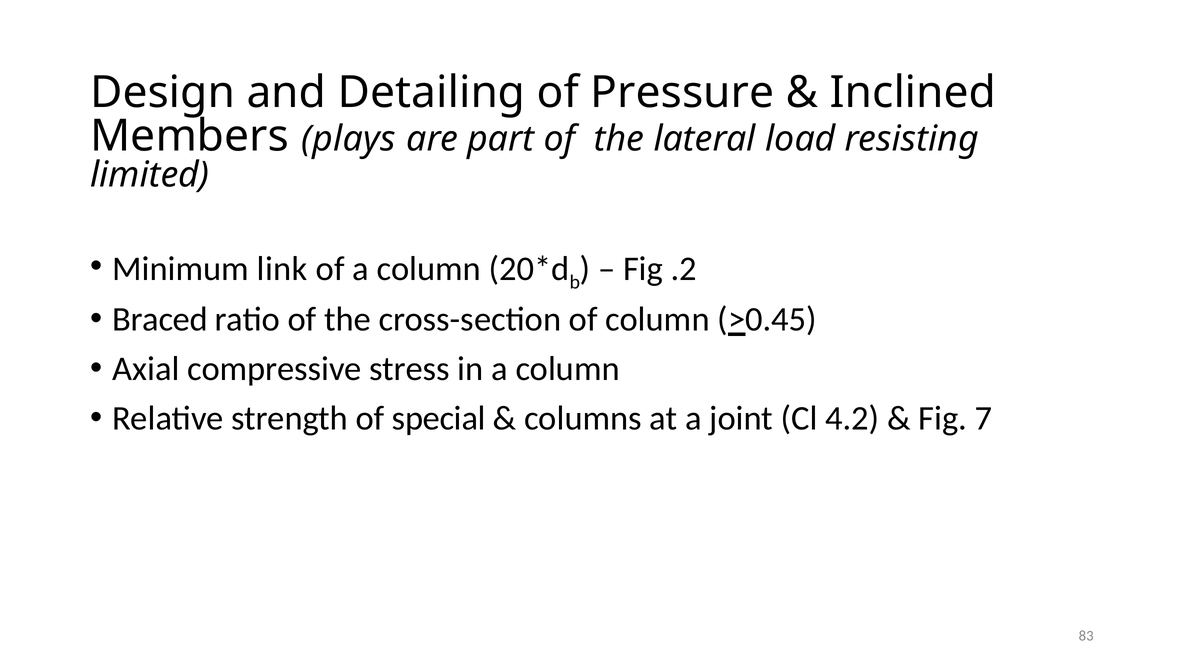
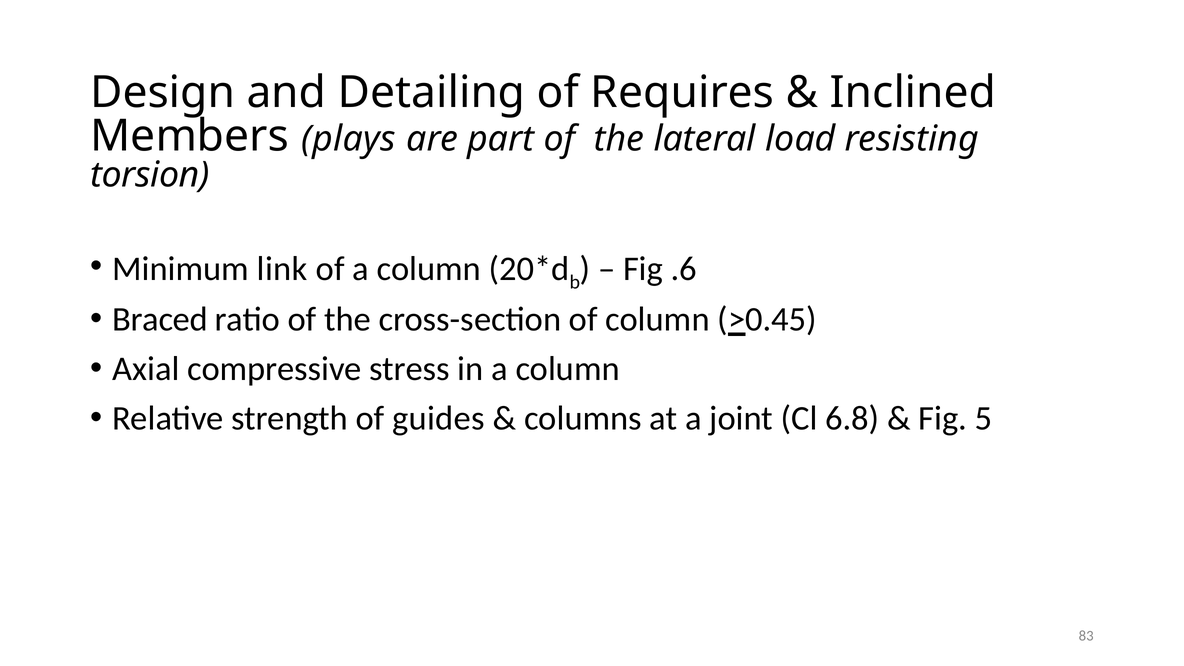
Pressure: Pressure -> Requires (682, 93)
limited: limited -> torsion (150, 175)
.2: .2 -> .6 (684, 269)
special: special -> guides (438, 418)
4.2: 4.2 -> 6.8 (852, 418)
7: 7 -> 5 (984, 418)
